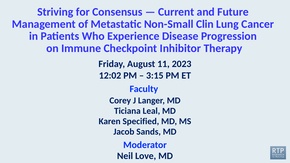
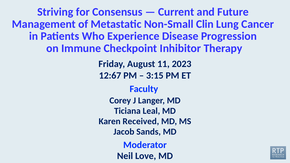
12:02: 12:02 -> 12:67 (110, 76)
Specified: Specified -> Received (141, 121)
